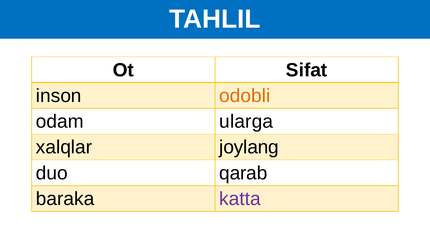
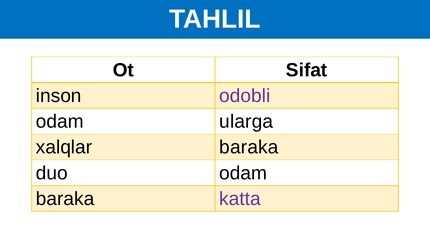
odobli colour: orange -> purple (245, 96)
xalqlar joylang: joylang -> baraka (249, 147)
duo qarab: qarab -> odam (243, 173)
